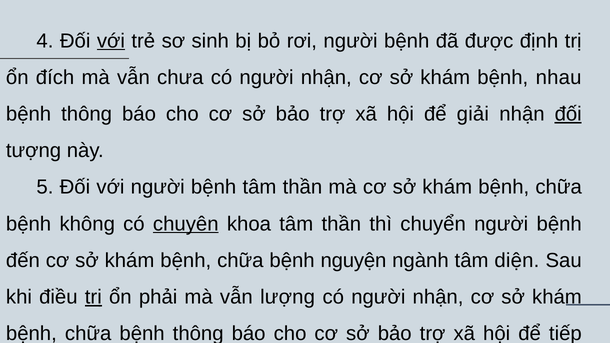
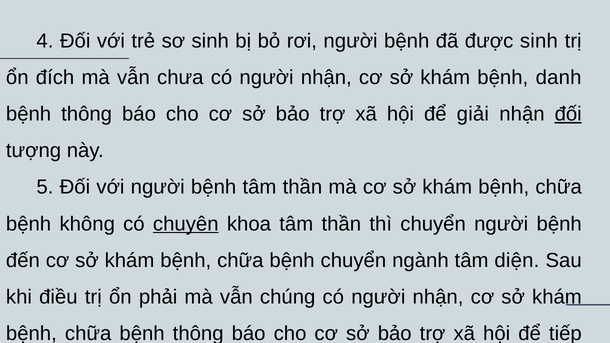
với underline: present -> none (111, 41)
được định: định -> sinh (539, 41)
nhau: nhau -> danh (559, 77)
bệnh nguyện: nguyện -> chuyển (353, 260)
trị underline: present -> none (93, 297)
lượng: lượng -> chúng (288, 297)
